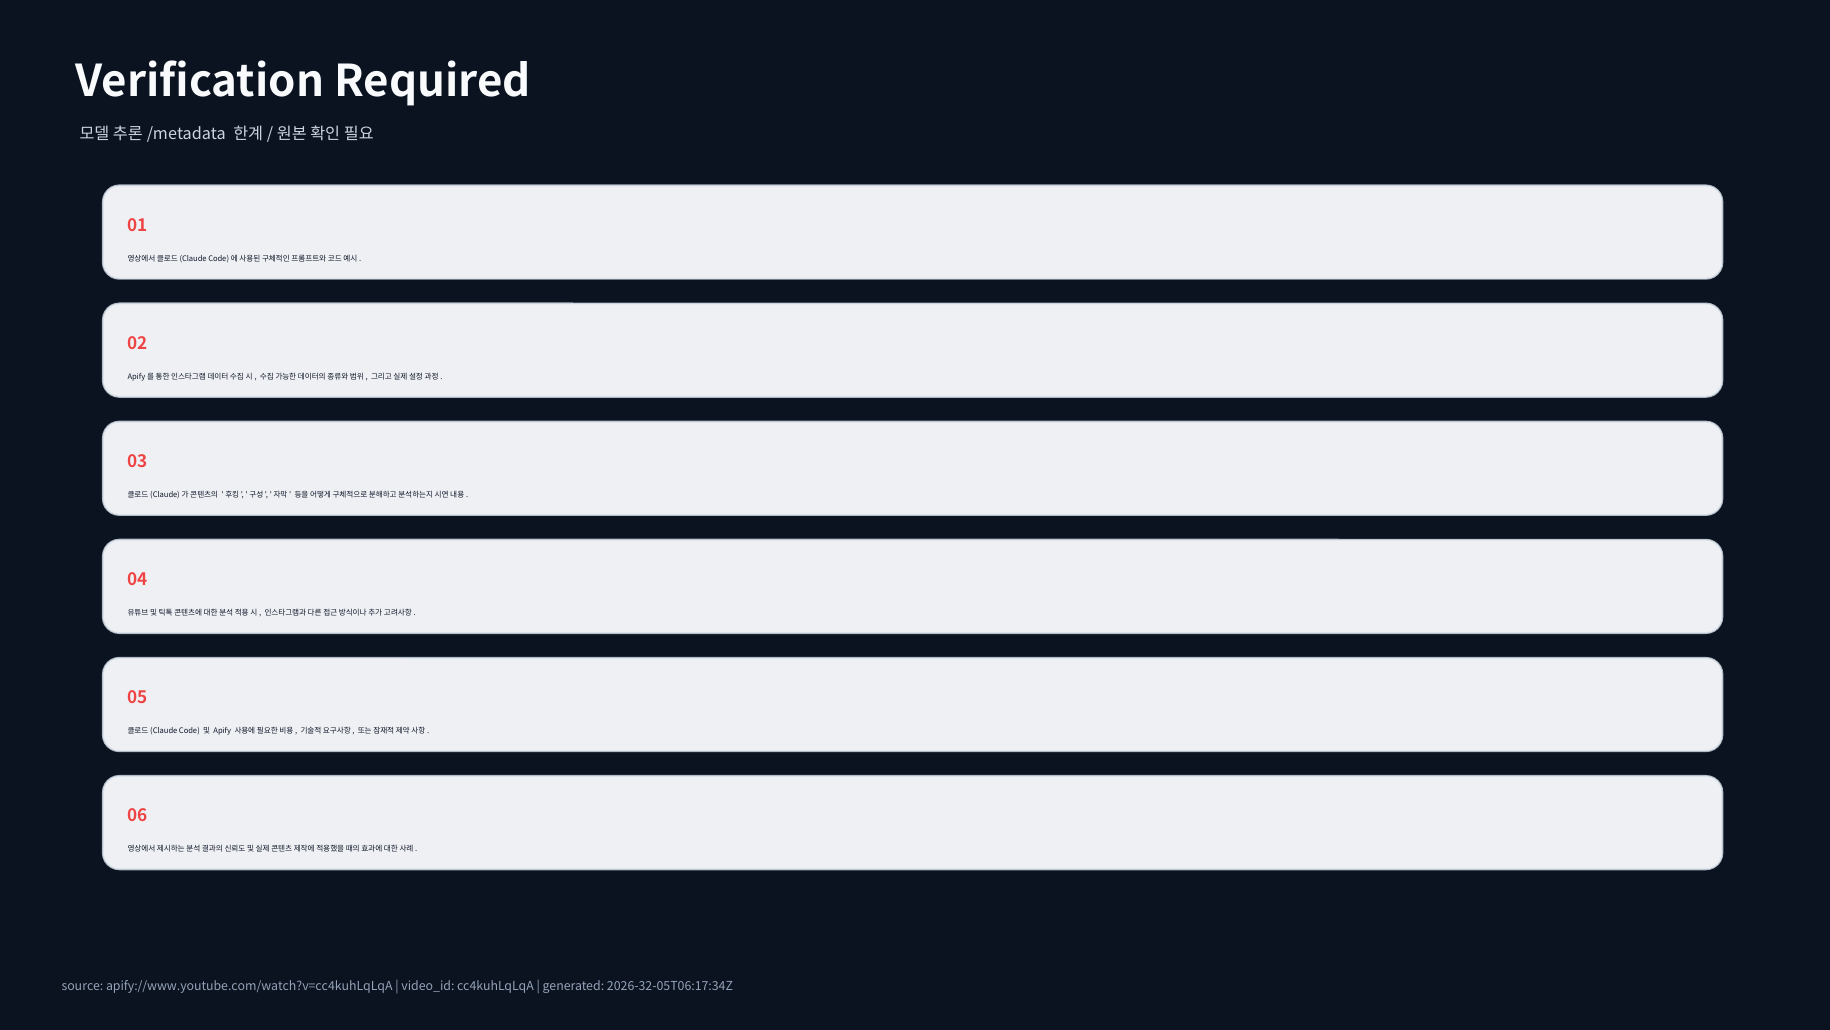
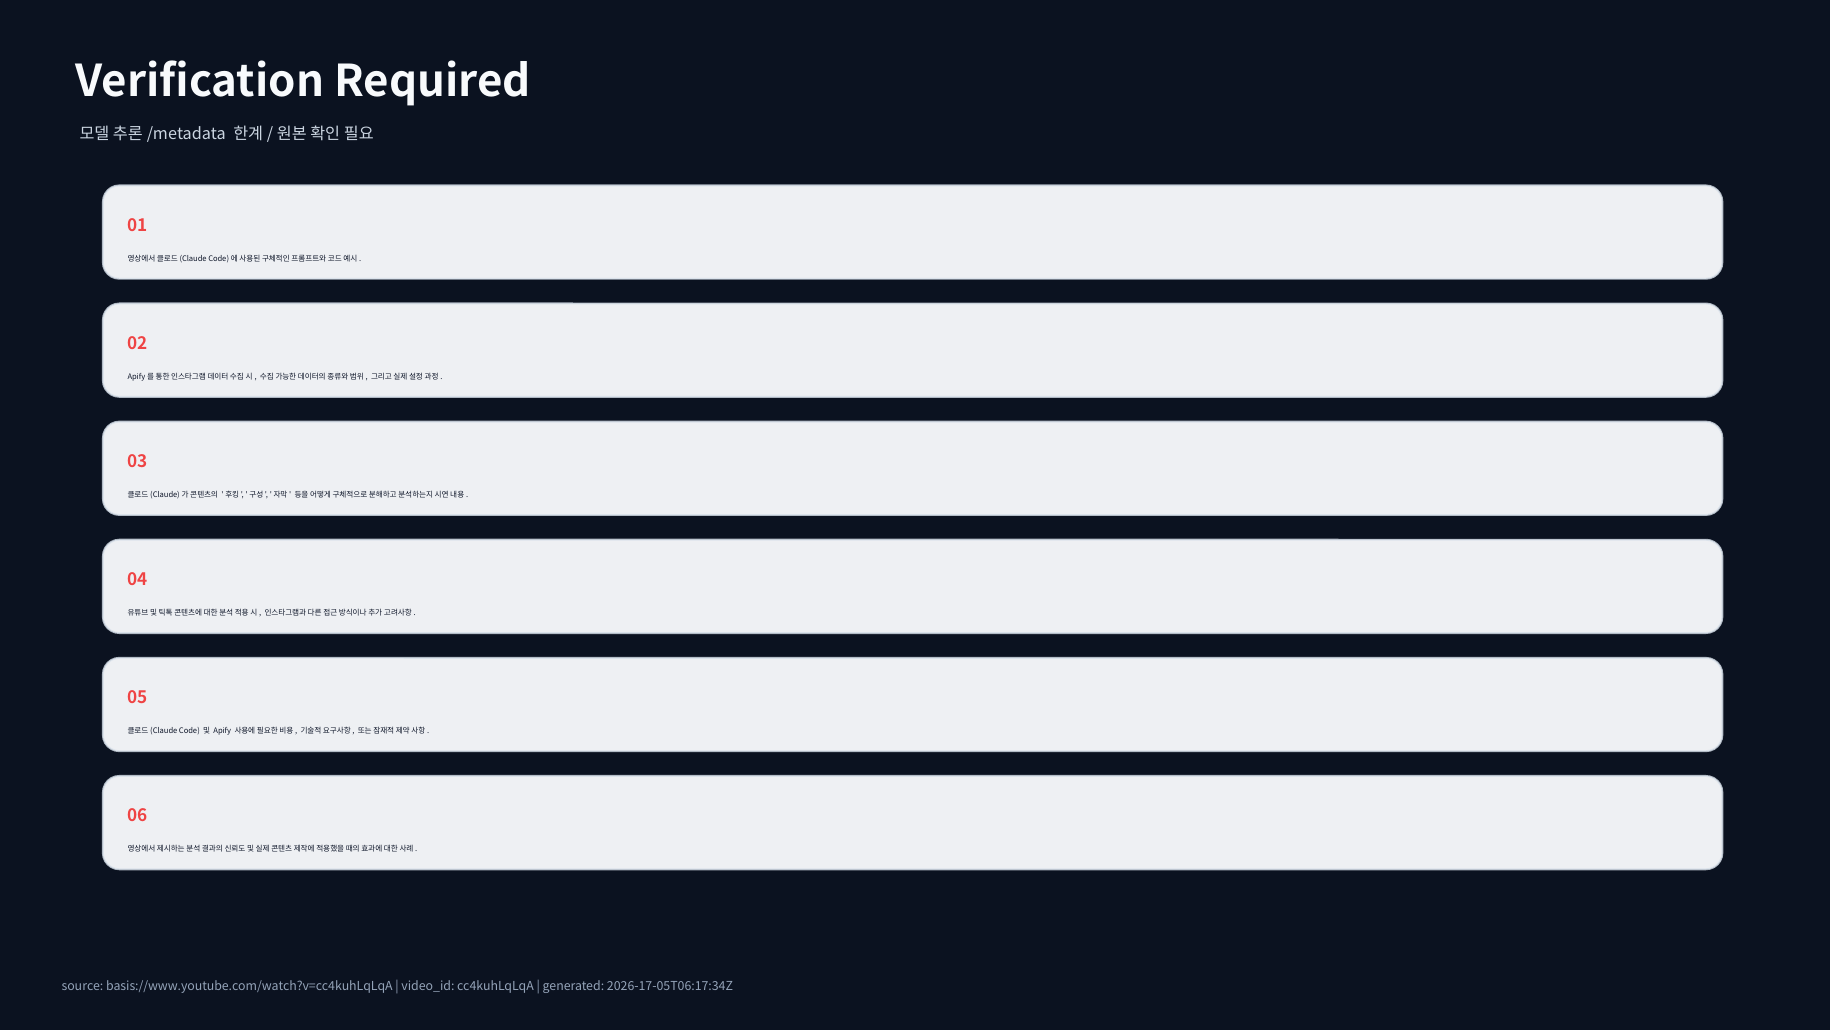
apify://www.youtube.com/watch?v=cc4kuhLqLqA: apify://www.youtube.com/watch?v=cc4kuhLqLqA -> basis://www.youtube.com/watch?v=cc4kuhLqLqA (249, 986)
2026-32-05T06:17:34Z: 2026-32-05T06:17:34Z -> 2026-17-05T06:17:34Z (670, 986)
